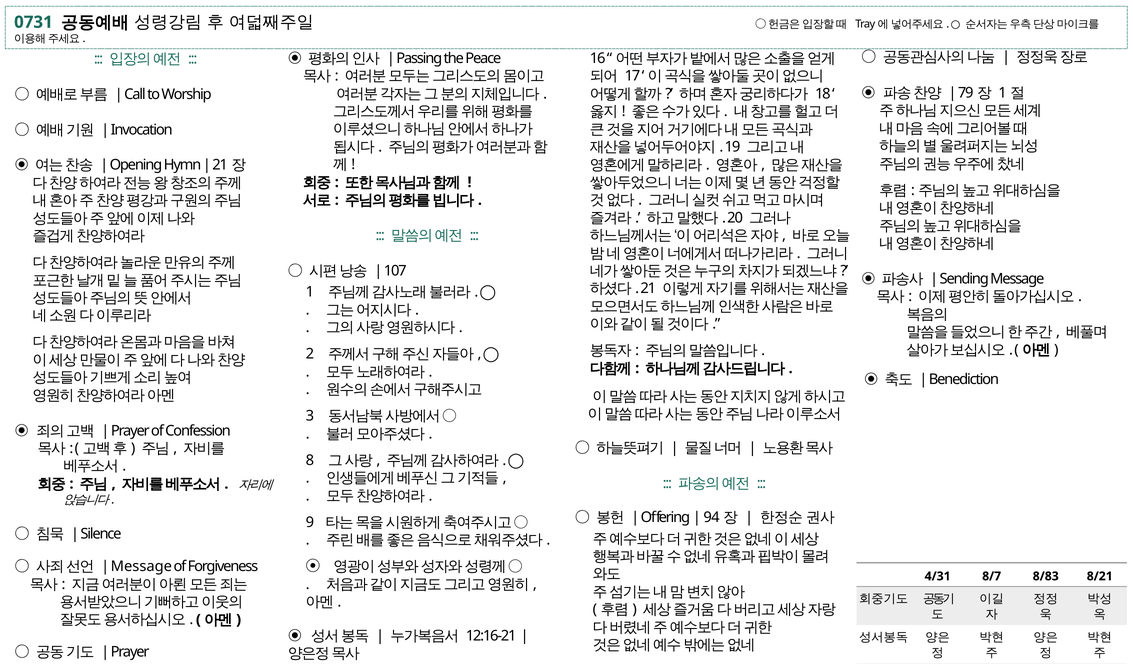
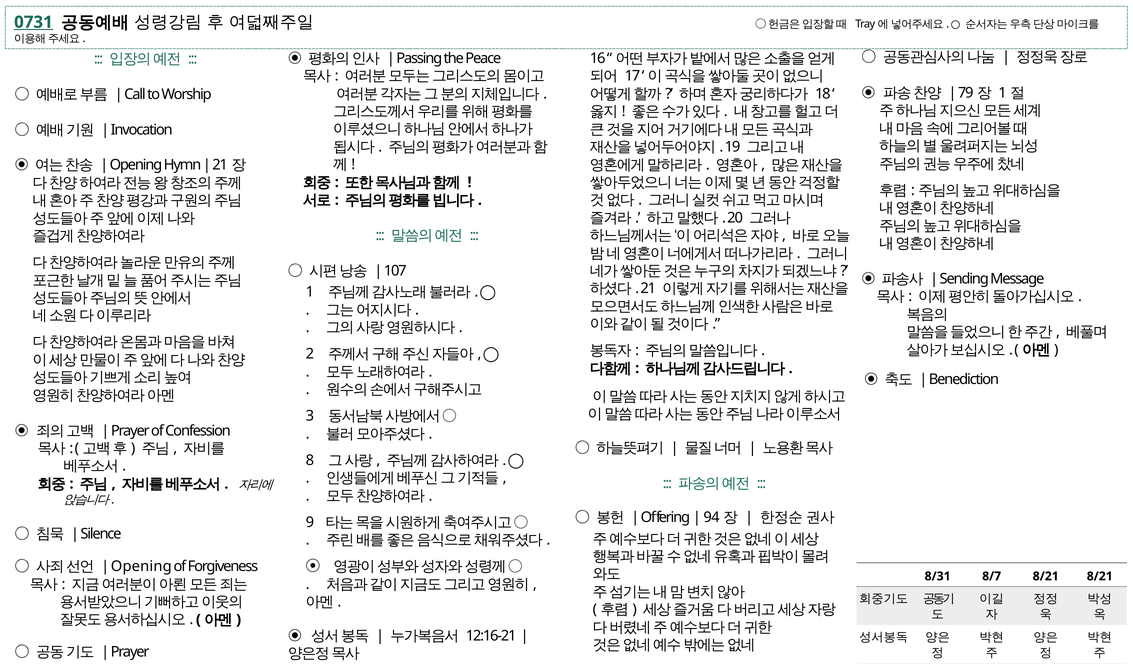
0731 underline: none -> present (33, 22)
Message: Message -> Opening (141, 566)
4/31: 4/31 -> 8/31 (938, 576)
8/7 8/83: 8/83 -> 8/21 (1046, 576)
